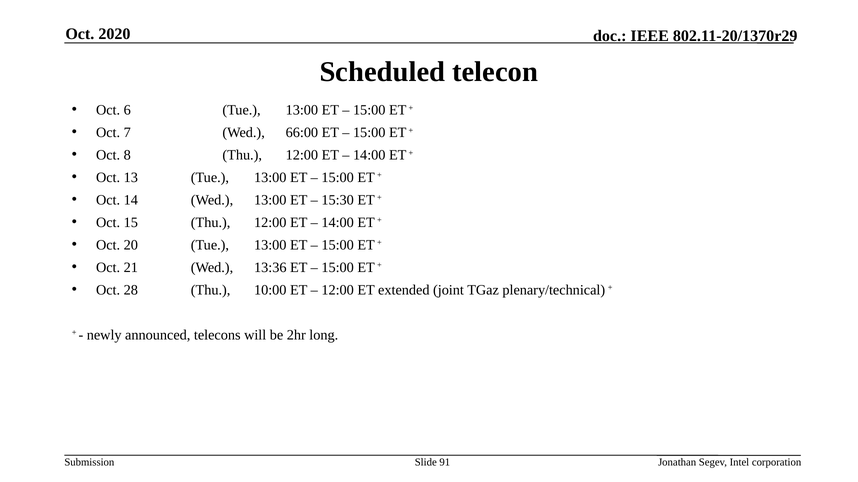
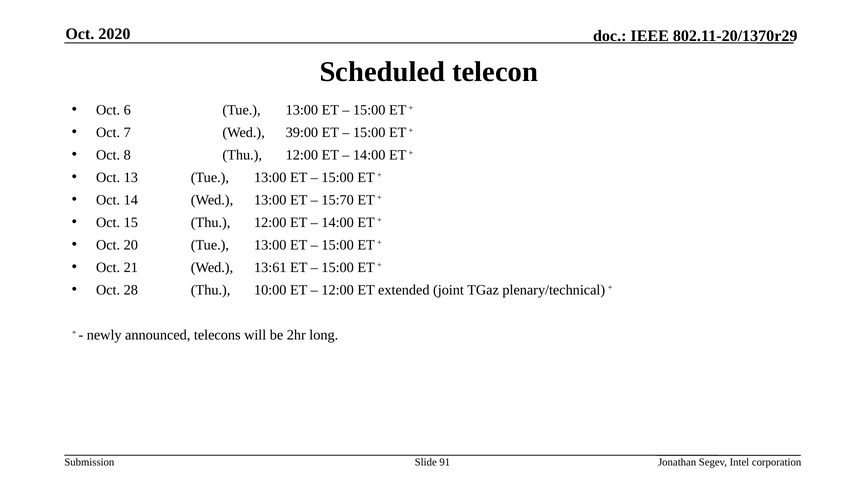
66:00: 66:00 -> 39:00 (302, 133)
15:30: 15:30 -> 15:70 (338, 200)
13:36: 13:36 -> 13:61 (270, 268)
